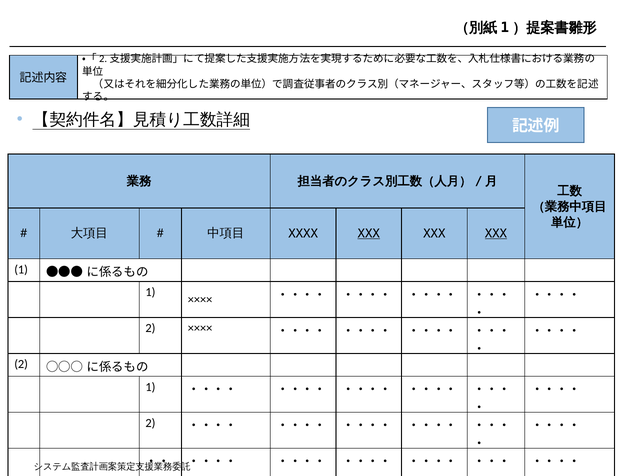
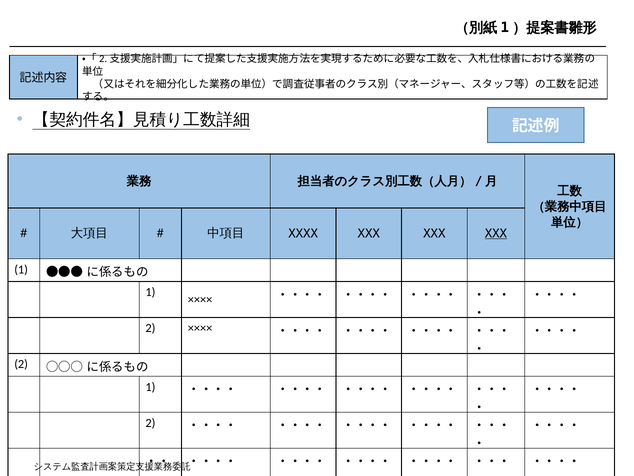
XXX underline: present -> none (369, 233)
